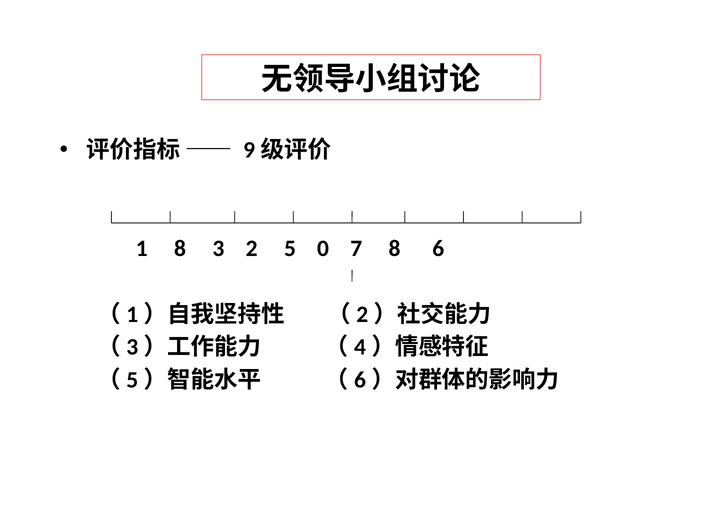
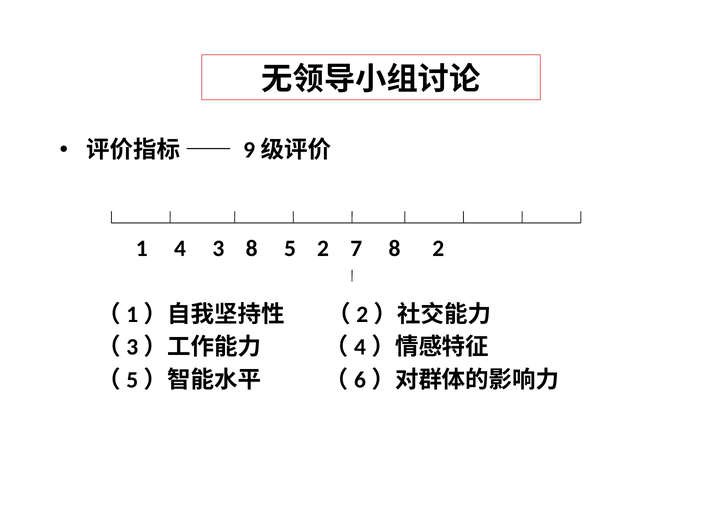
1 8: 8 -> 4 (180, 249)
3 2: 2 -> 8 (252, 249)
5 0: 0 -> 2 (323, 249)
8 6: 6 -> 2 (438, 249)
